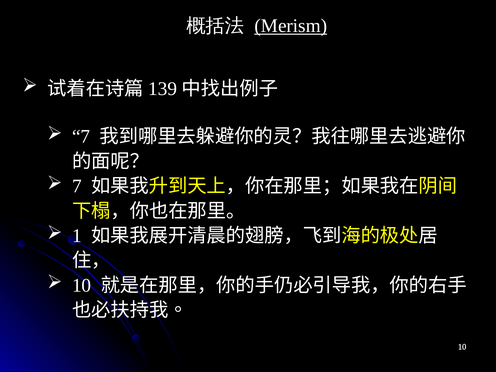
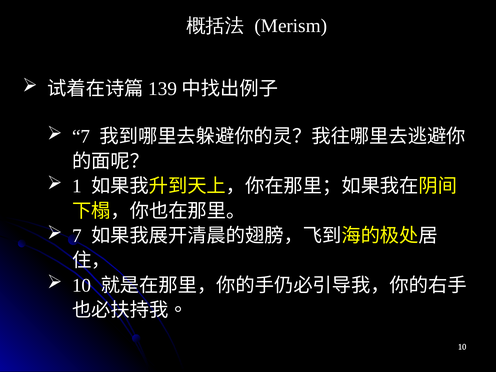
Merism underline: present -> none (291, 26)
7: 7 -> 1 (77, 186)
1: 1 -> 7 (77, 236)
